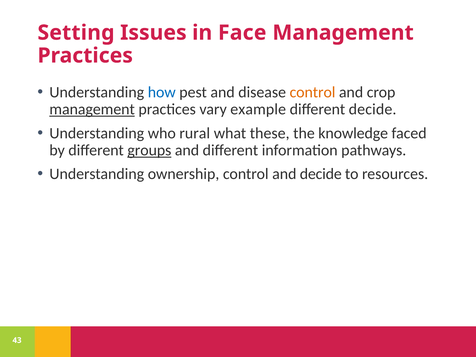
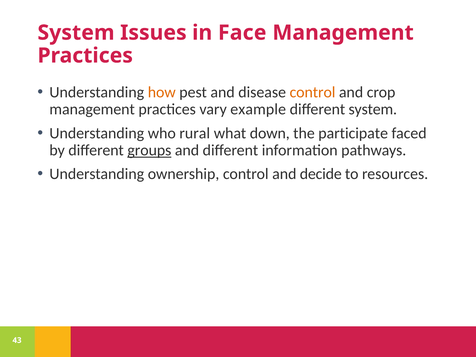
Setting: Setting -> System (76, 33)
how colour: blue -> orange (162, 92)
management underline: present -> none (92, 109)
different decide: decide -> system (373, 109)
these: these -> down (270, 133)
knowledge: knowledge -> participate (353, 133)
